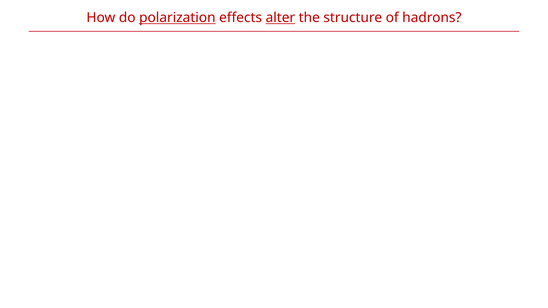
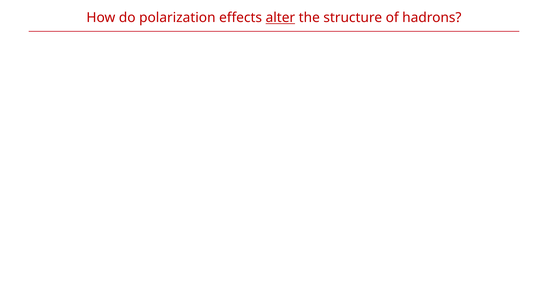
polarization underline: present -> none (177, 18)
